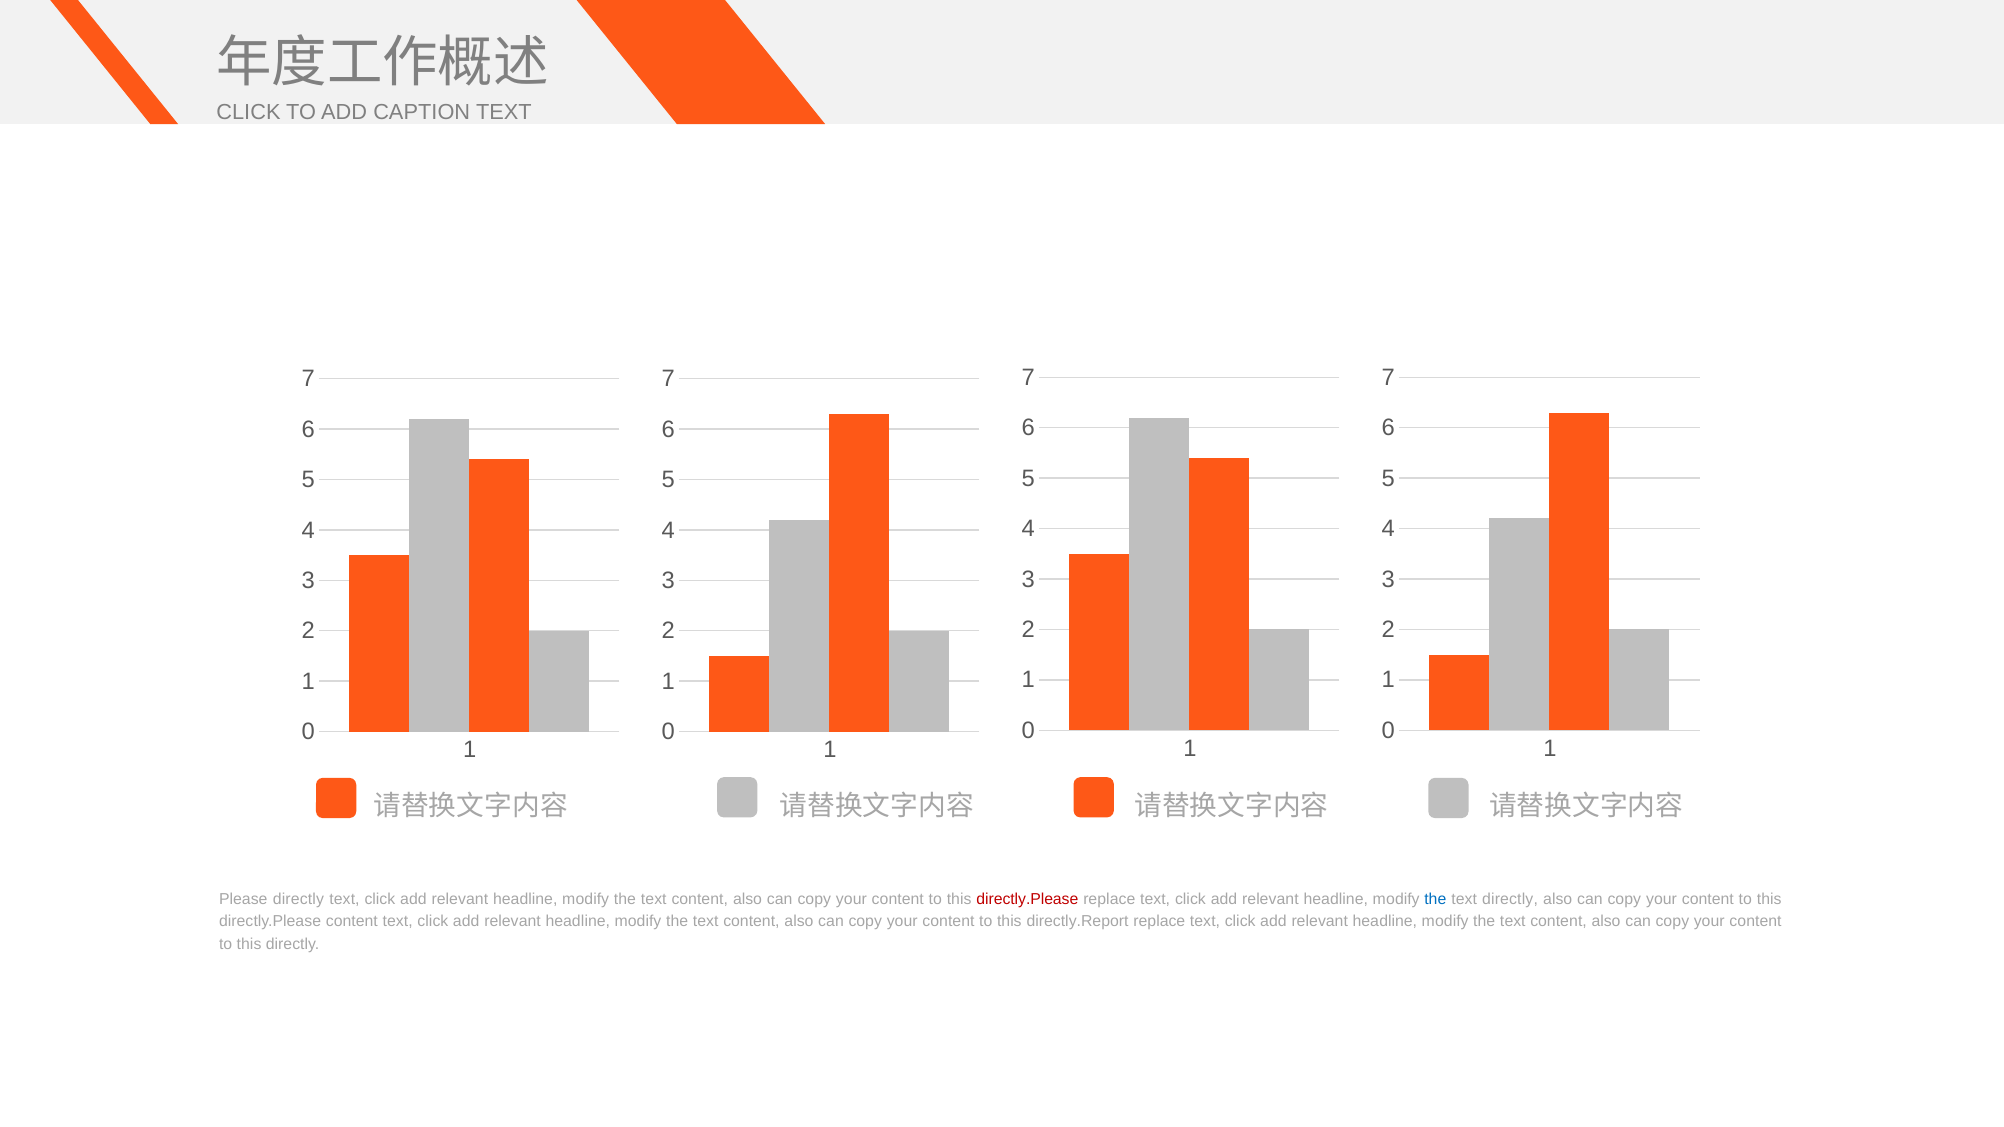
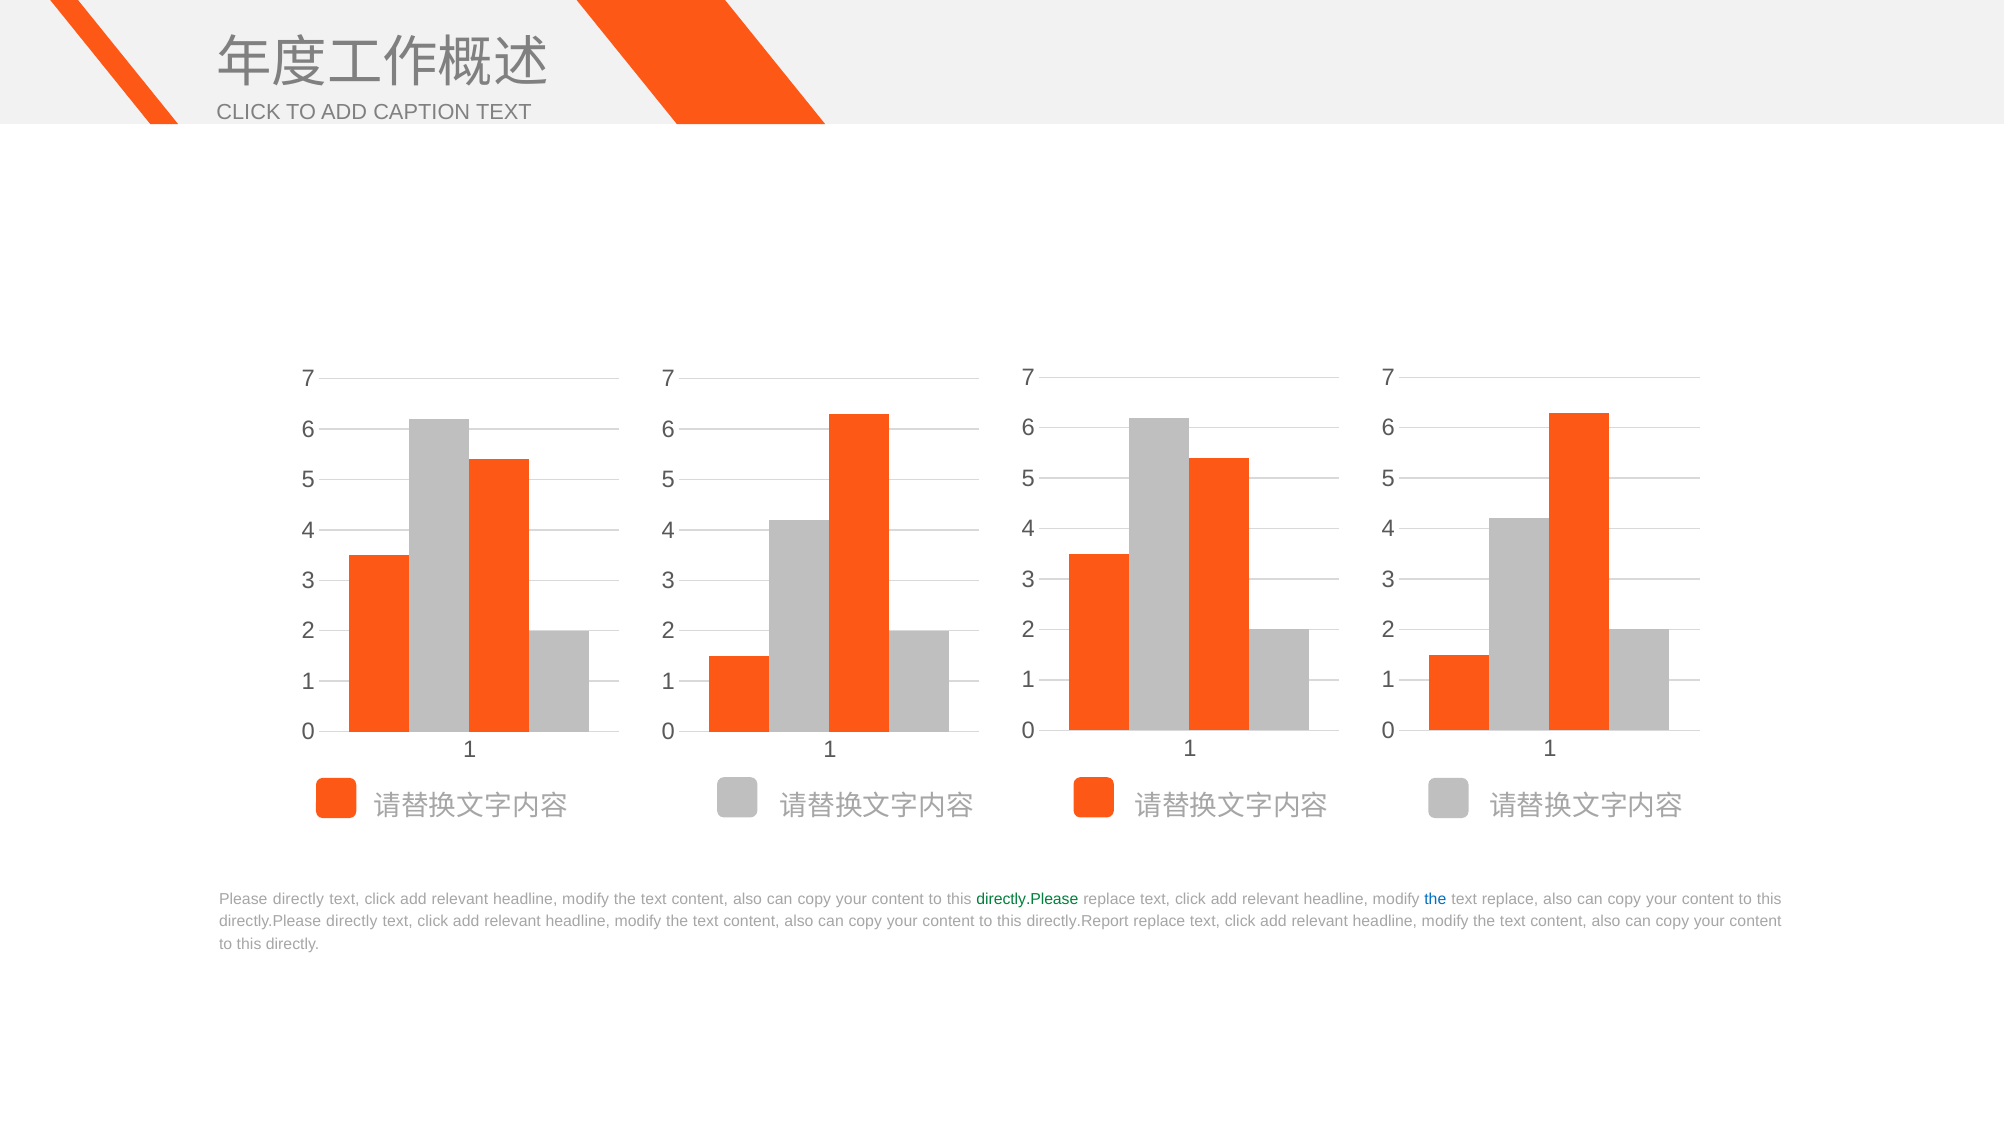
directly.Please colour: red -> green (1027, 899)
text directly: directly -> replace (1510, 899)
directly.Please content: content -> directly (352, 922)
